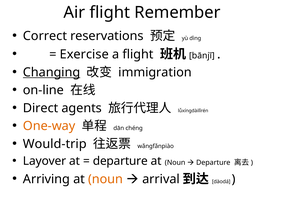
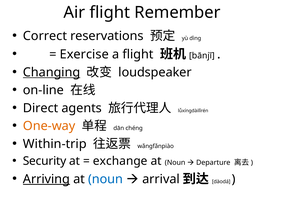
immigration: immigration -> loudspeaker (155, 72)
Would-trip: Would-trip -> Within-trip (55, 144)
Layover: Layover -> Security (45, 161)
departure: departure -> exchange (120, 161)
Arriving underline: none -> present (46, 179)
noun colour: orange -> blue (106, 179)
